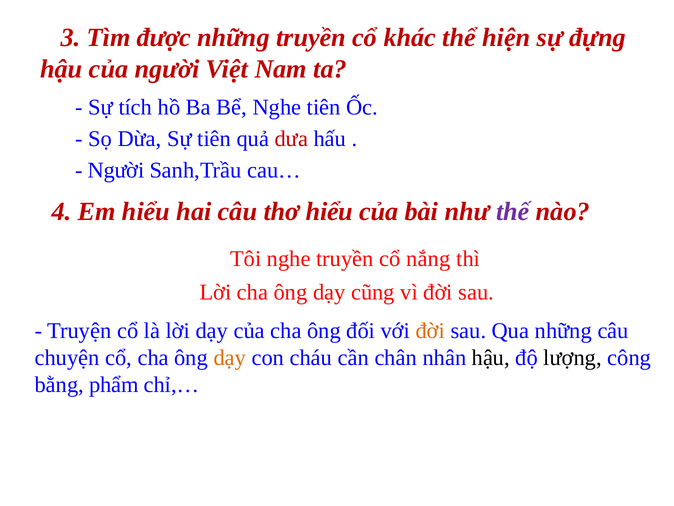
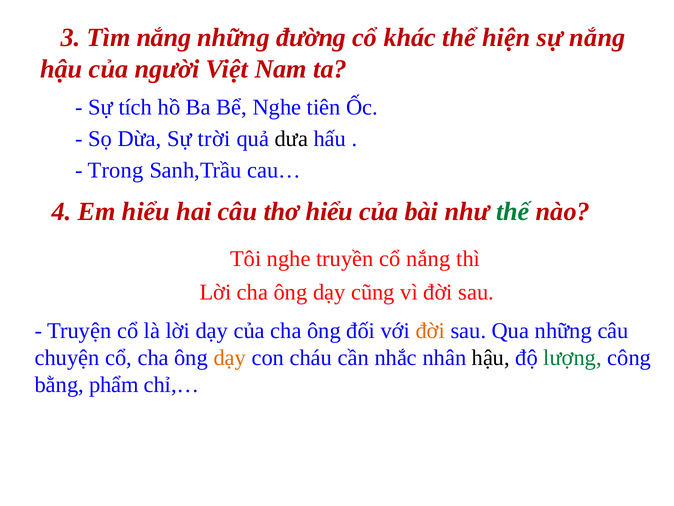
Tìm được: được -> nắng (164, 38)
những truyền: truyền -> đường (311, 38)
sự đựng: đựng -> nắng (597, 38)
Sự tiên: tiên -> trời (214, 139)
dưa colour: red -> black (291, 139)
Người: Người -> Trong (116, 170)
thế colour: purple -> green (513, 211)
chân: chân -> nhắc (396, 357)
lượng colour: black -> green (573, 357)
